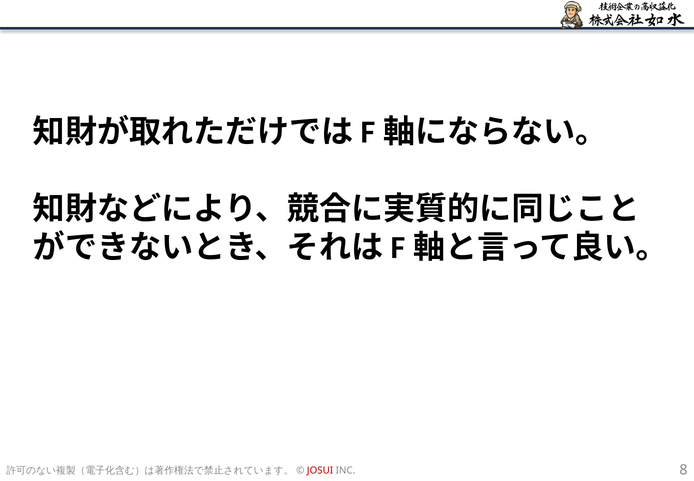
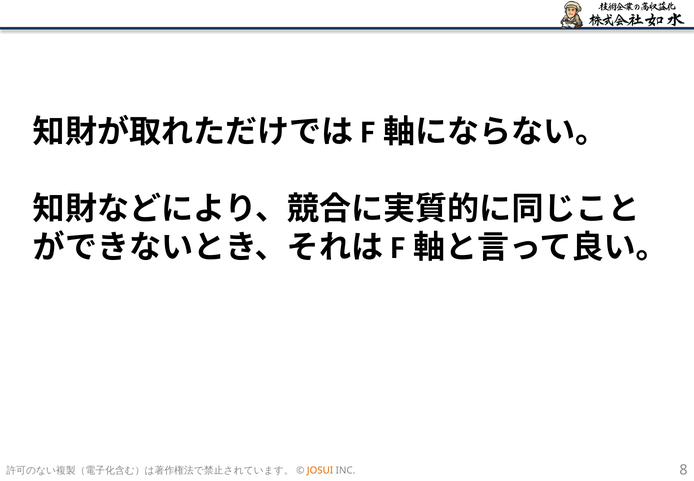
JOSUI colour: red -> orange (320, 470)
